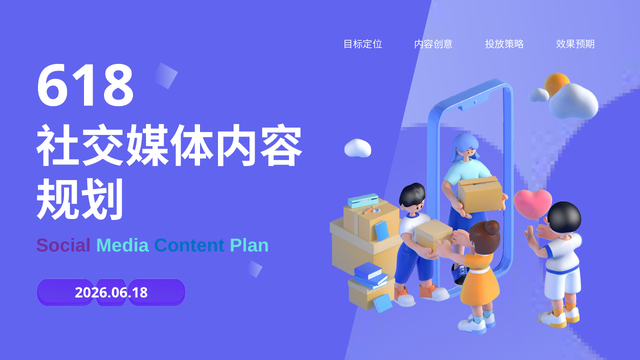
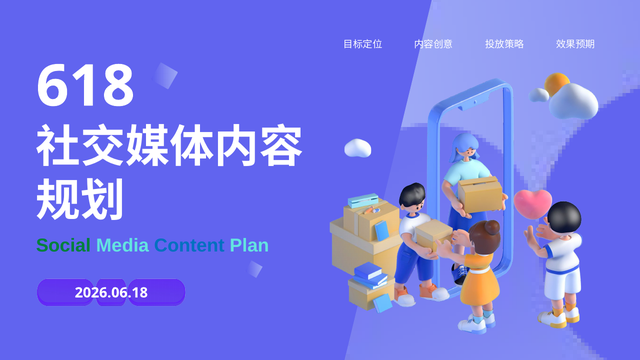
Social colour: purple -> green (63, 246)
